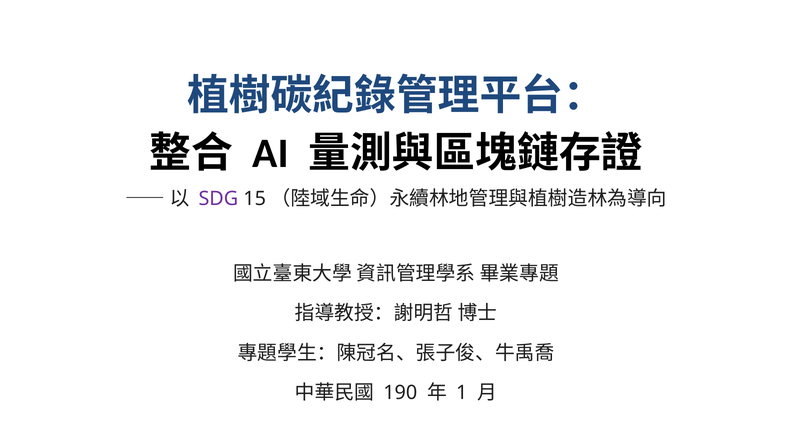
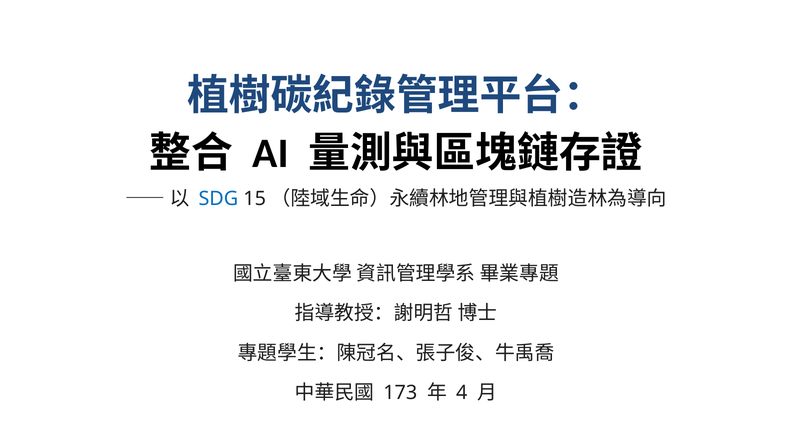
SDG colour: purple -> blue (218, 199)
190: 190 -> 173 (400, 392)
1: 1 -> 4 (462, 392)
